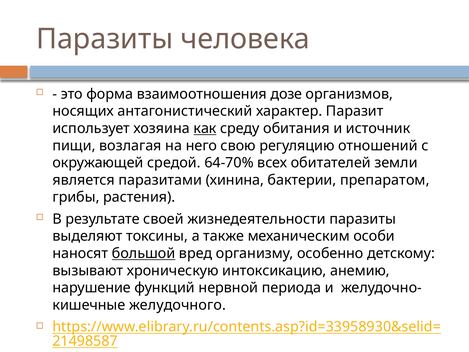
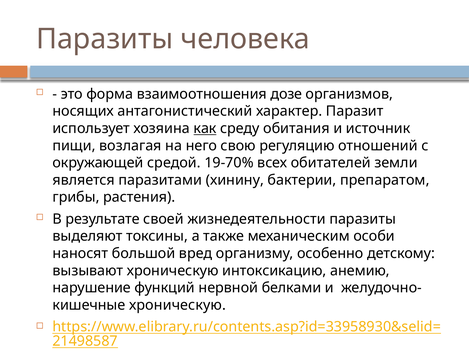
64-70%: 64-70% -> 19-70% (229, 163)
хинина: хинина -> хинину (235, 180)
большой underline: present -> none (144, 253)
периода: периода -> белками (292, 288)
желудочного: желудочного -> хроническую (177, 305)
